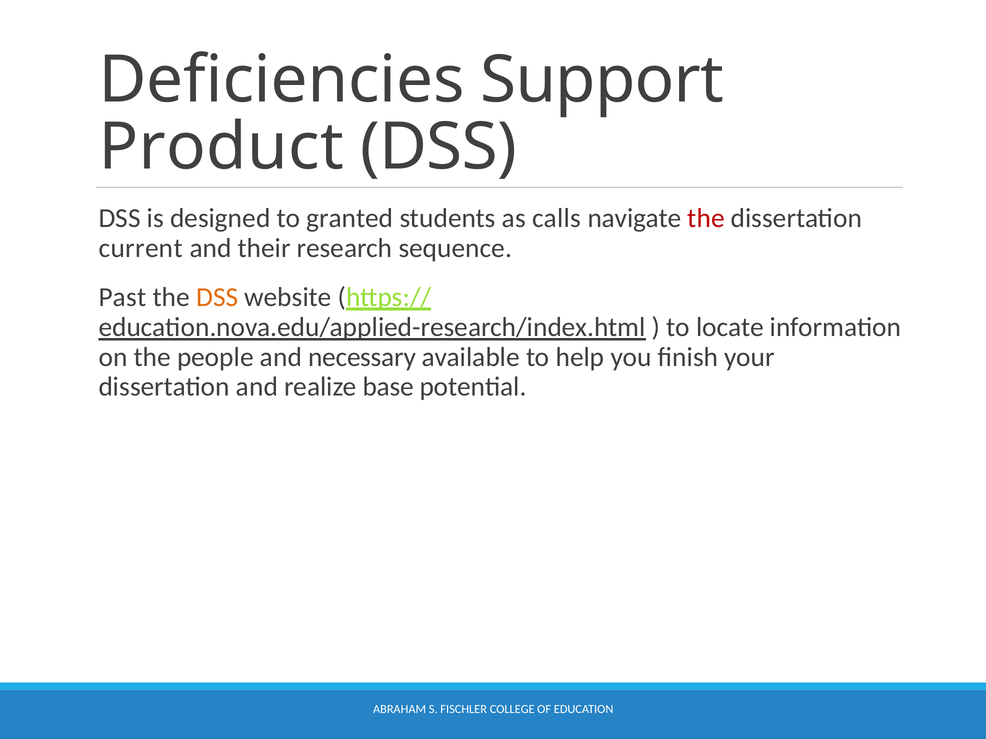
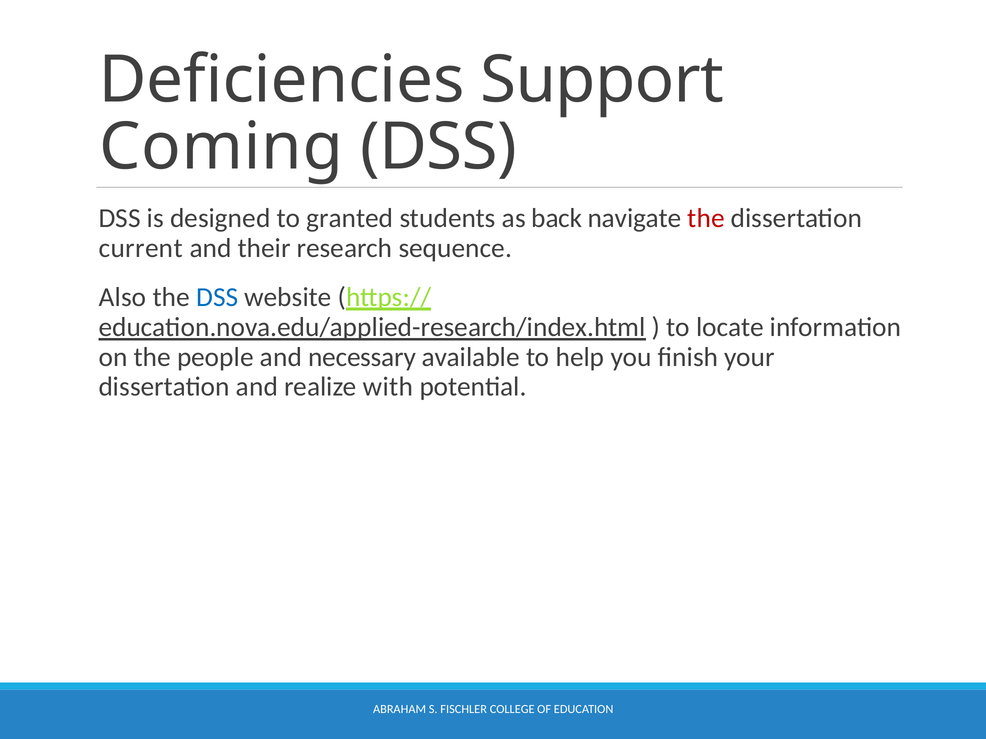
Product: Product -> Coming (221, 147)
calls: calls -> back (557, 219)
Past: Past -> Also (122, 297)
DSS colour: orange -> blue (217, 297)
base: base -> with (388, 387)
